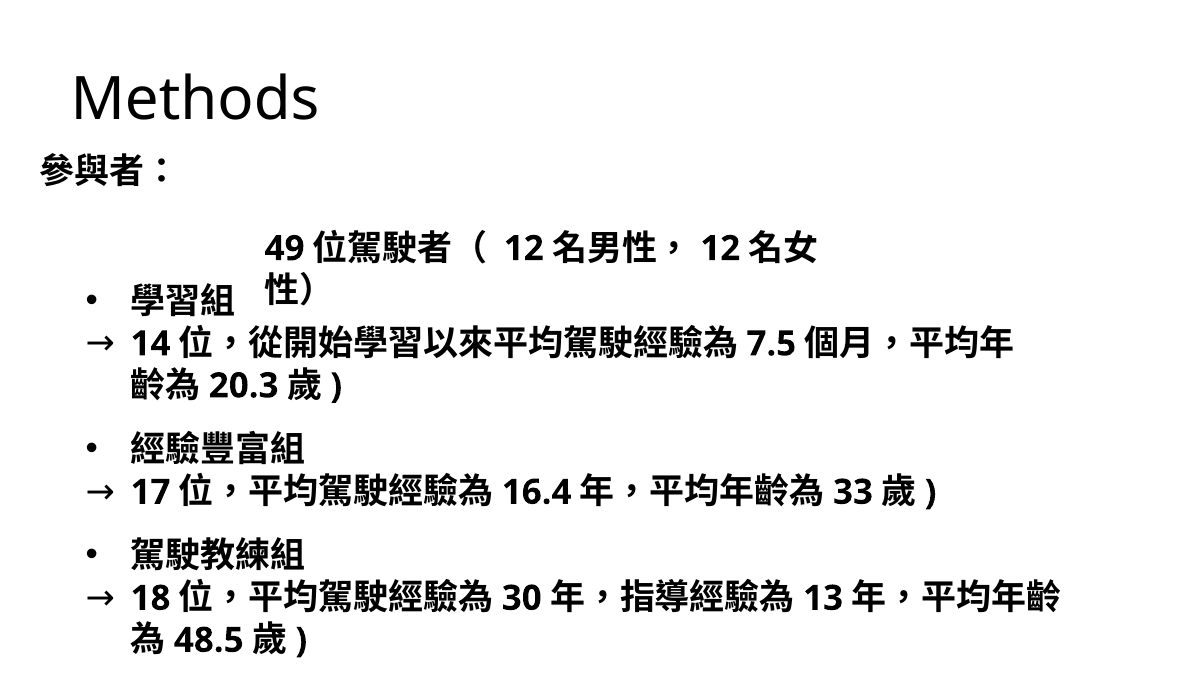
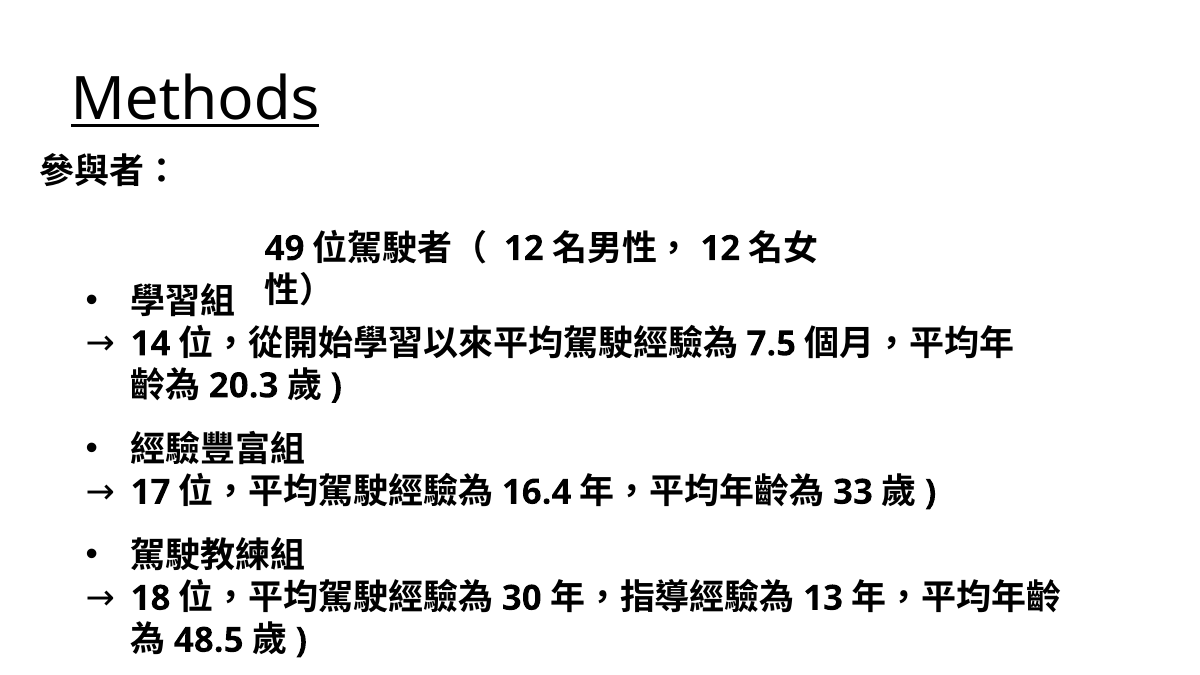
Methods underline: none -> present (195, 100)
